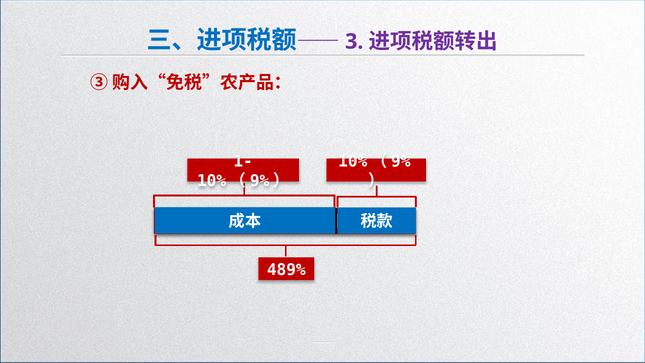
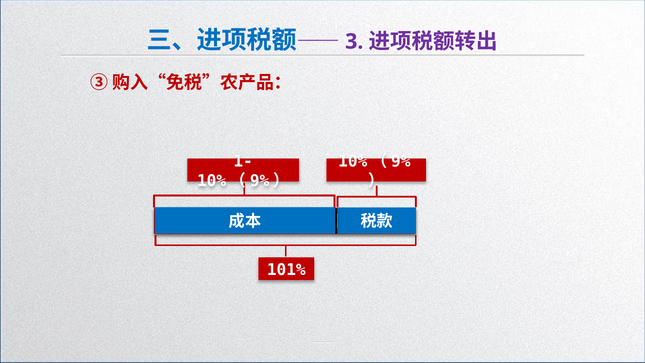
489%: 489% -> 101% (286, 270)
